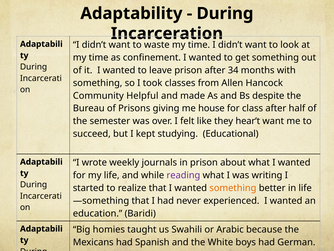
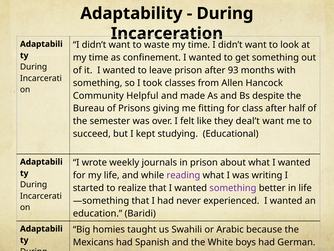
34: 34 -> 93 (233, 70)
house: house -> fitting (211, 108)
hear’t: hear’t -> deal’t (248, 121)
something colour: orange -> purple (233, 188)
